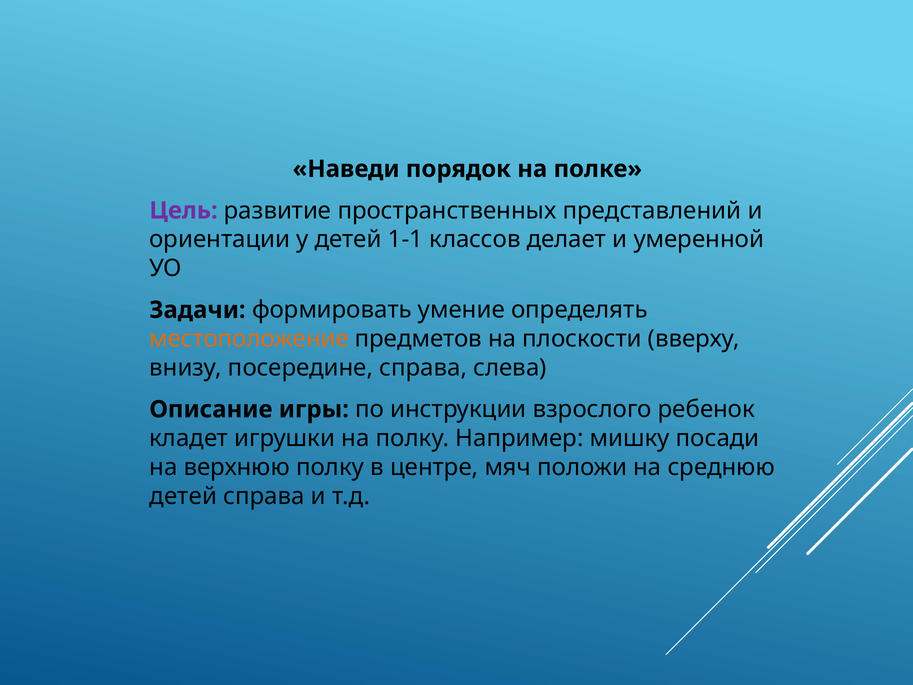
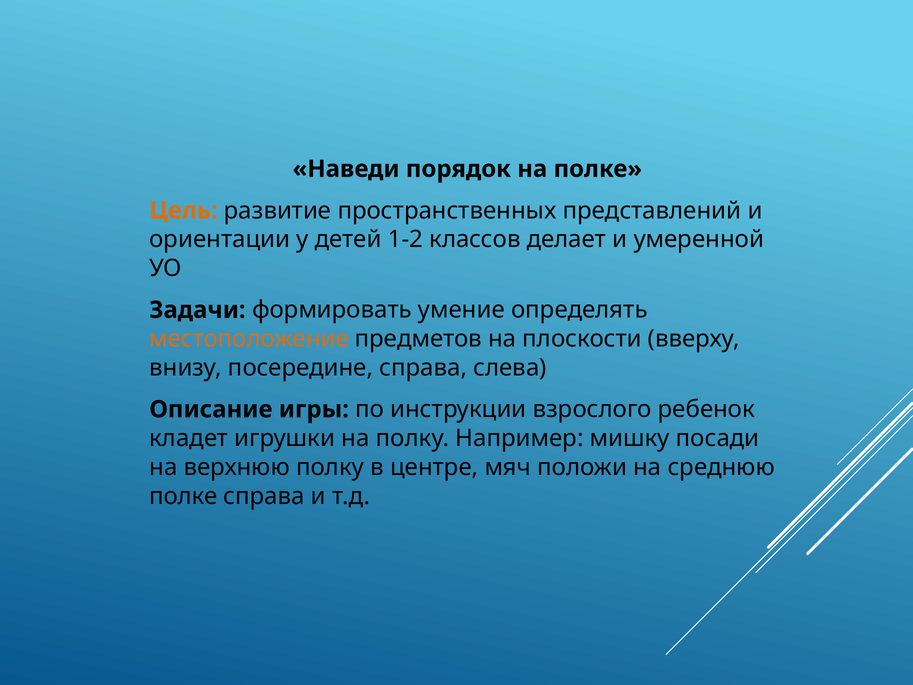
Цель colour: purple -> orange (184, 210)
1-1: 1-1 -> 1-2 (405, 239)
детей: детей -> полке (183, 496)
